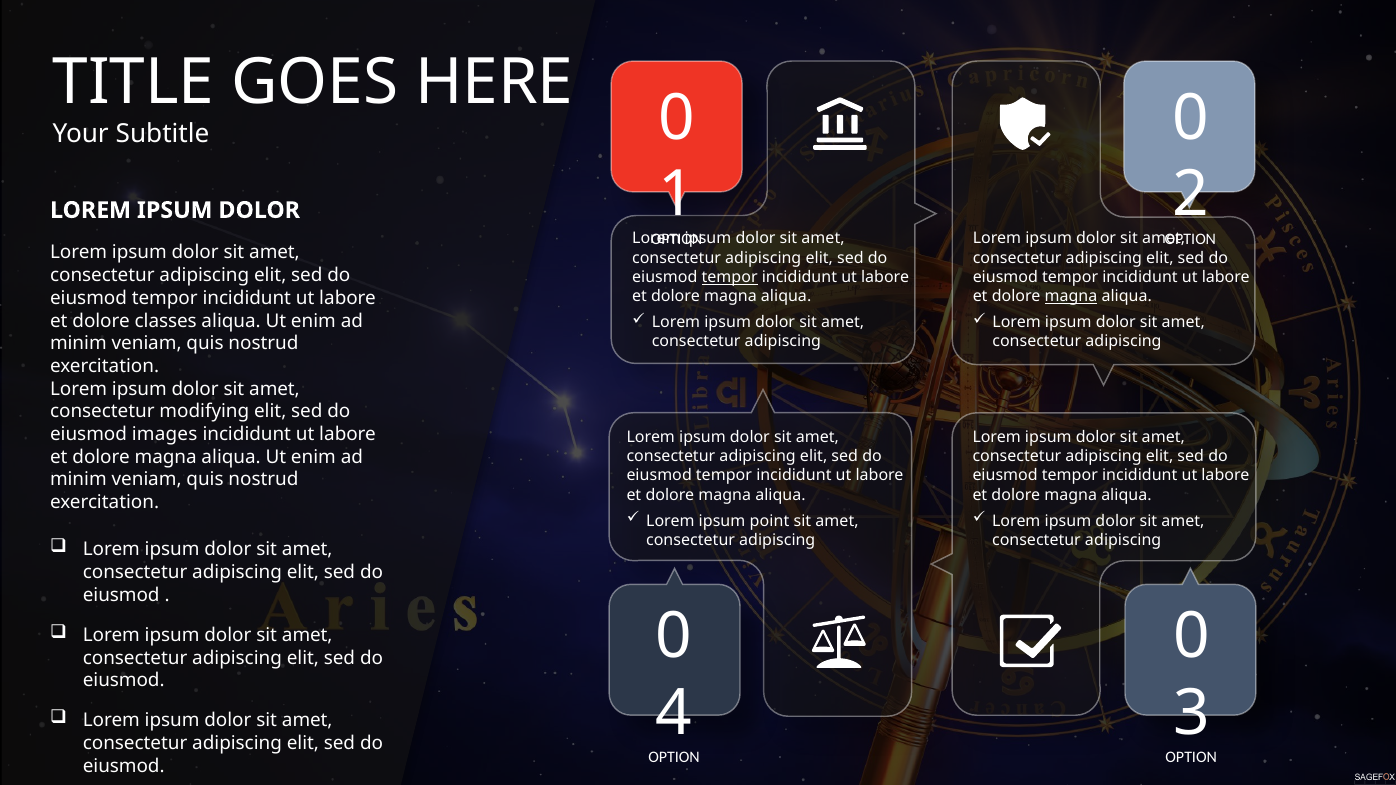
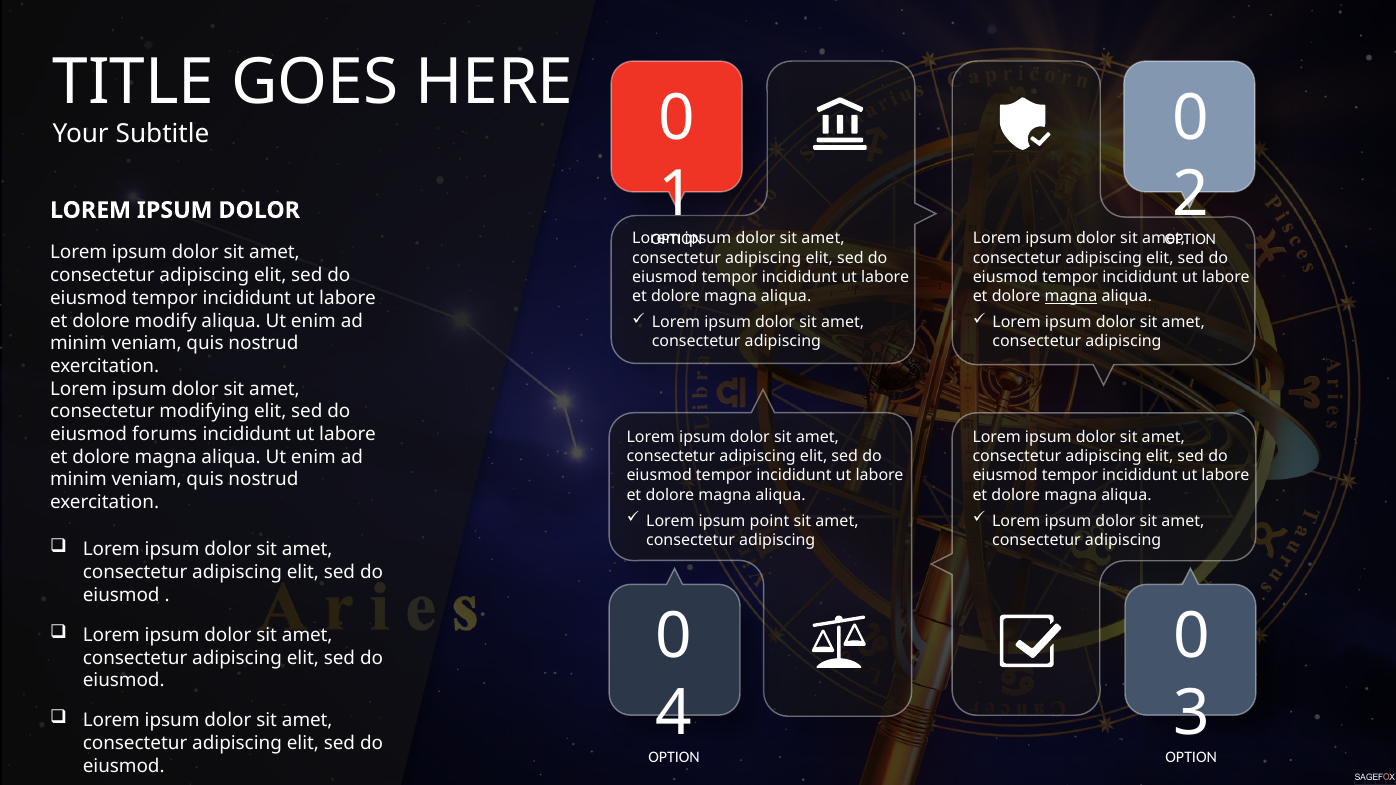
tempor underline: present -> none (730, 277)
classes: classes -> modify (166, 321)
images: images -> forums (165, 434)
